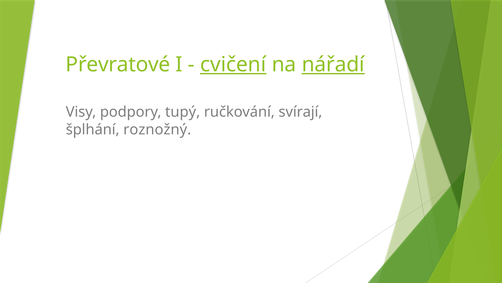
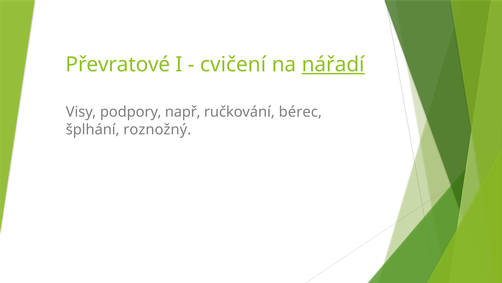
cvičení underline: present -> none (233, 65)
tupý: tupý -> např (183, 112)
svírají: svírají -> bérec (300, 112)
